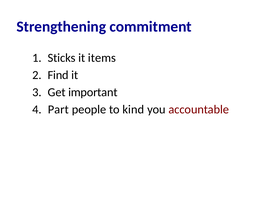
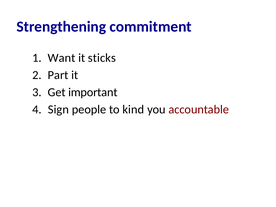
Sticks: Sticks -> Want (62, 58)
items: items -> sticks (102, 58)
Find: Find -> Part (58, 75)
Part: Part -> Sign (58, 109)
